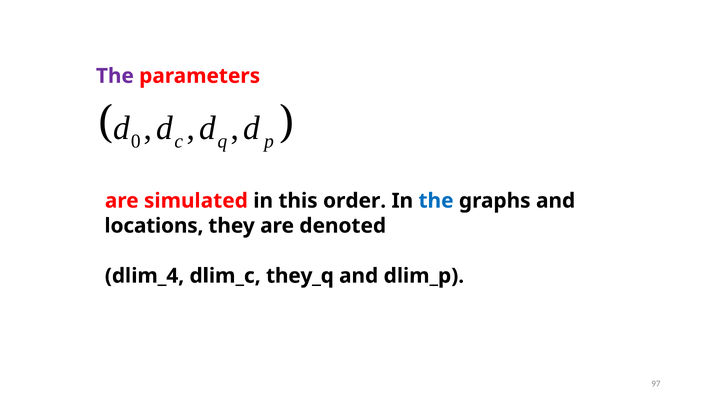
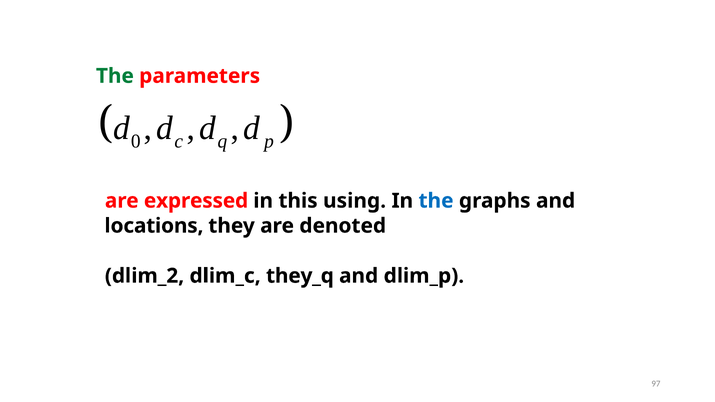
The colour: purple -> green (115, 76)
simulated: simulated -> expressed (196, 201)
order: order -> using (355, 201)
dlim_4: dlim_4 -> dlim_2 (145, 276)
